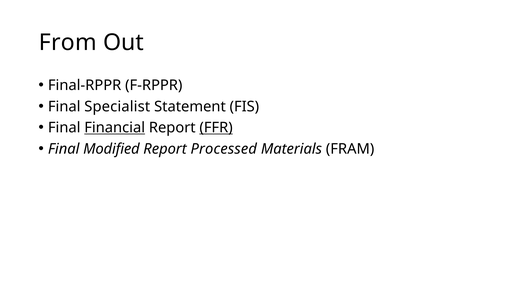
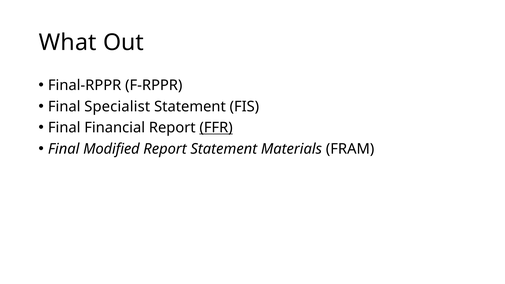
From: From -> What (68, 42)
Financial underline: present -> none (115, 128)
Report Processed: Processed -> Statement (224, 149)
